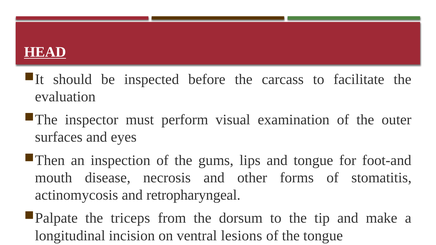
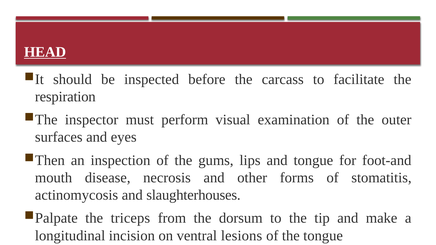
evaluation: evaluation -> respiration (65, 97)
retropharyngeal: retropharyngeal -> slaughterhouses (193, 195)
